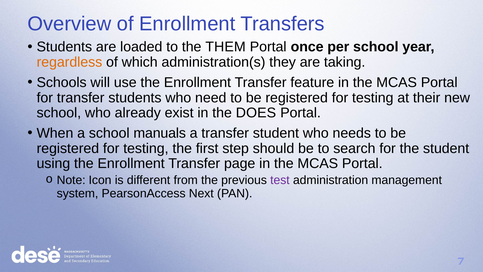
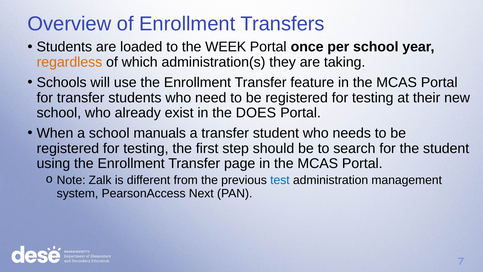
THEM: THEM -> WEEK (226, 47)
Icon: Icon -> Zalk (100, 180)
test colour: purple -> blue (280, 180)
